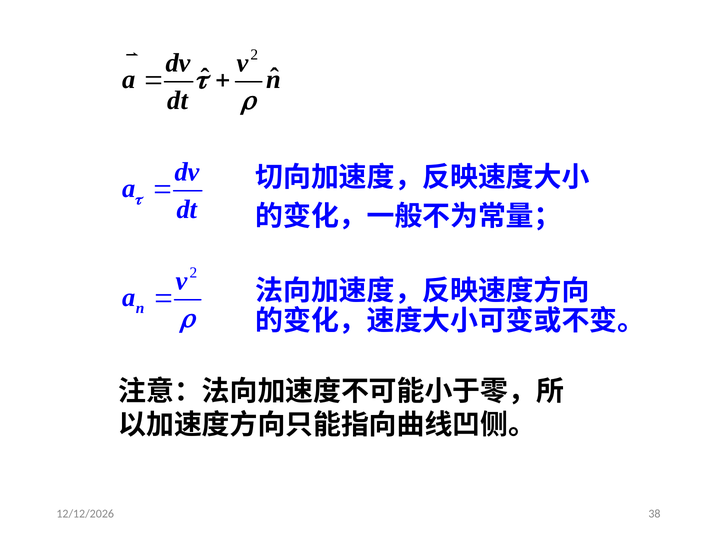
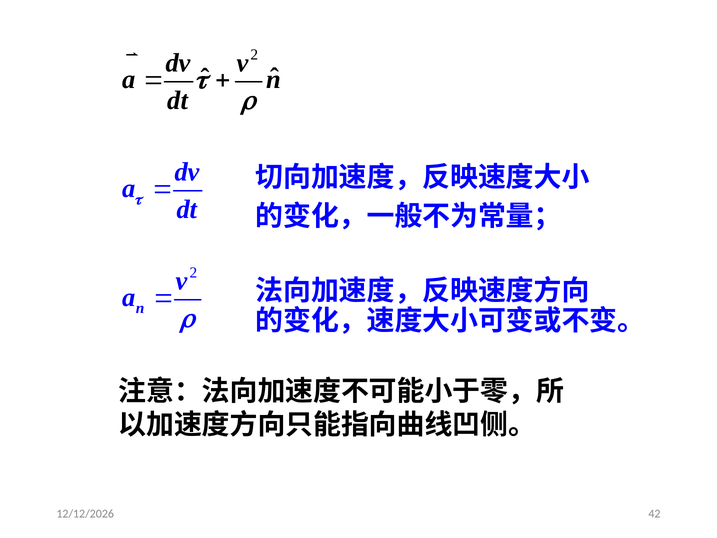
38: 38 -> 42 (654, 513)
